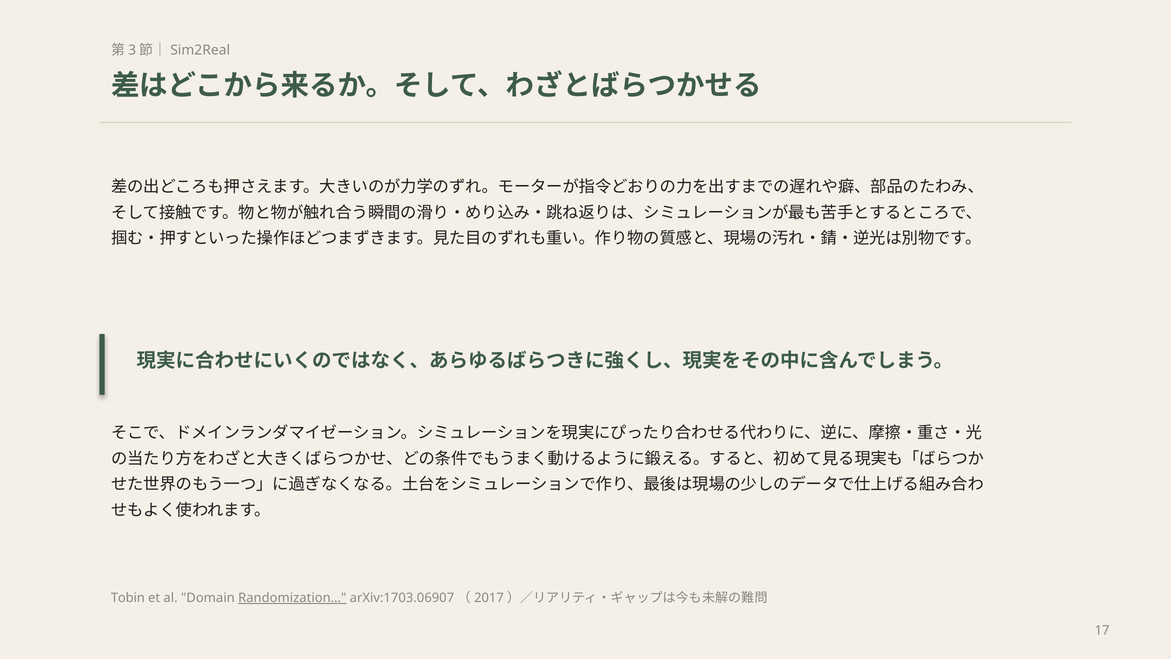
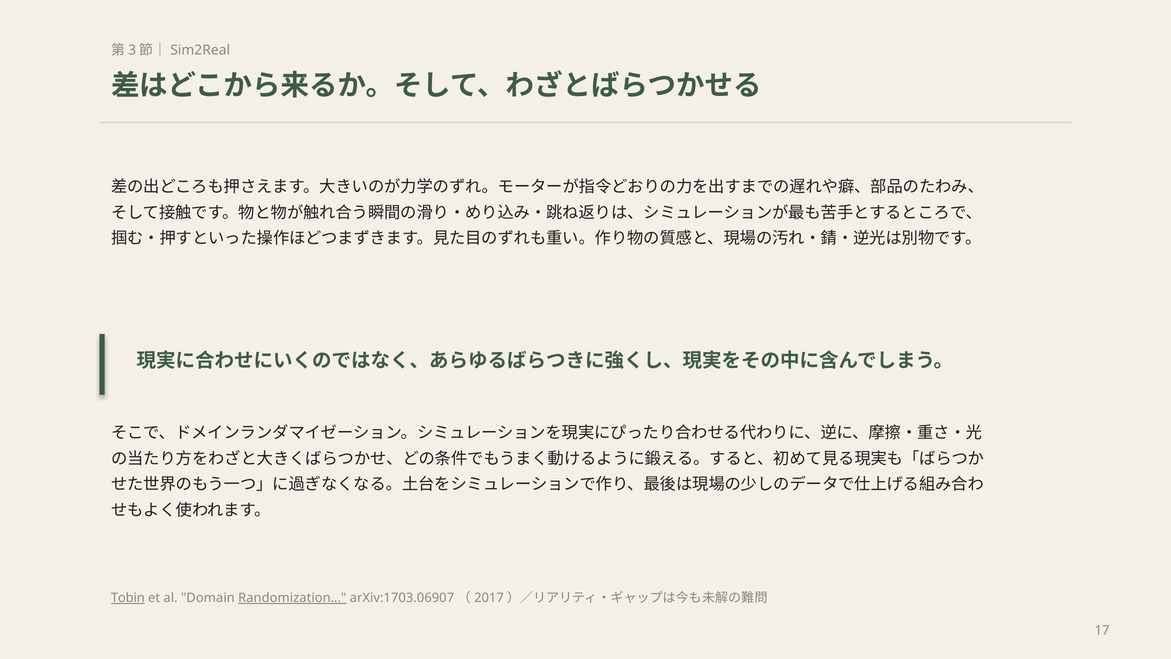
Tobin underline: none -> present (128, 598)
